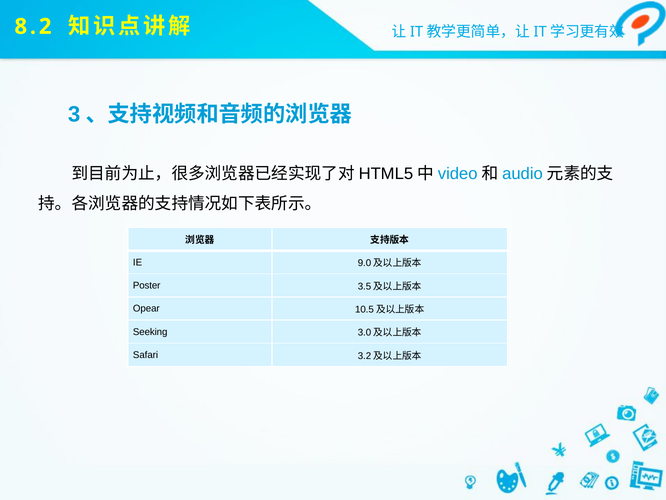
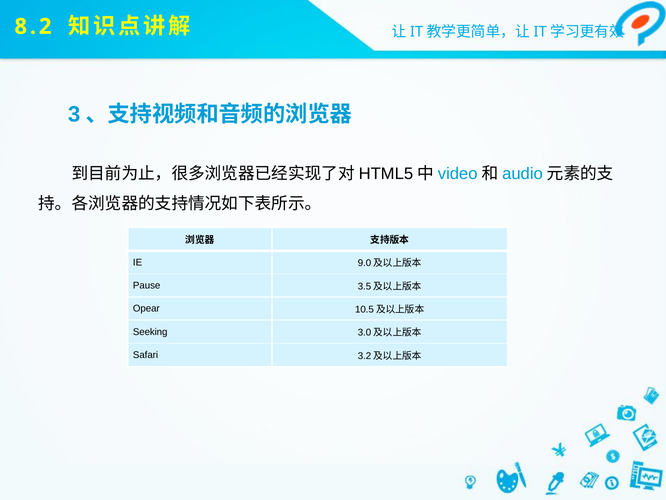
Poster: Poster -> Pause (147, 285)
